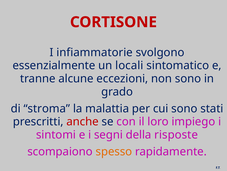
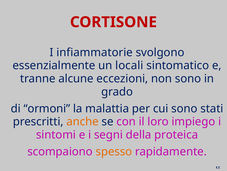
stroma: stroma -> ormoni (47, 108)
anche colour: red -> orange (83, 121)
risposte: risposte -> proteica (176, 134)
